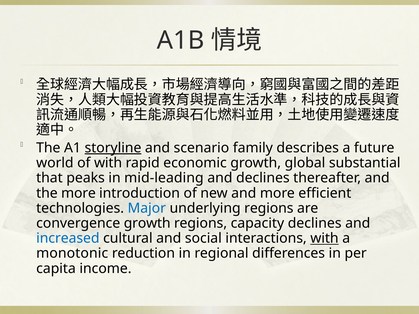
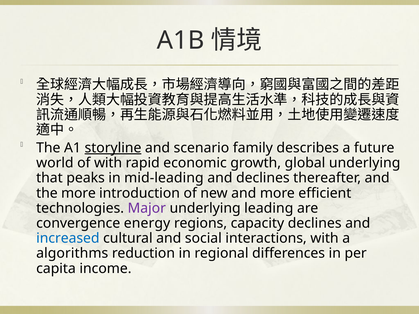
global substantial: substantial -> underlying (365, 163)
Major colour: blue -> purple (147, 208)
underlying regions: regions -> leading (269, 208)
convergence growth: growth -> energy (147, 223)
with underline: present -> none (324, 238)
monotonic: monotonic -> algorithms (72, 254)
